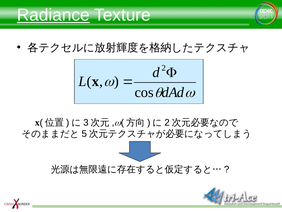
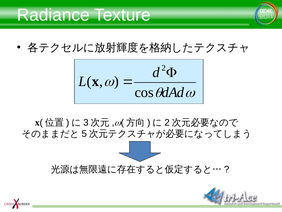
Radiance underline: present -> none (53, 15)
